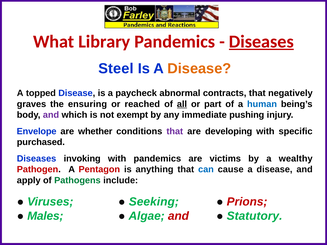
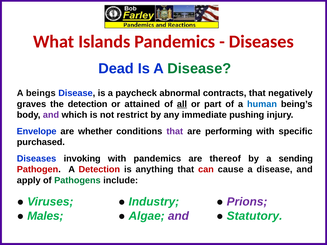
Library: Library -> Islands (104, 42)
Diseases underline: present -> none (261, 42)
Steel: Steel -> Dead (116, 69)
Disease colour: orange -> green (199, 69)
topped: topped -> beings (41, 93)
the ensuring: ensuring -> detection (88, 104)
reached: reached -> attained (142, 104)
exempt: exempt -> restrict (132, 115)
developing: developing -> performing (229, 131)
victims: victims -> thereof (225, 159)
wealthy: wealthy -> sending (296, 159)
A Pentagon: Pentagon -> Detection (99, 170)
can colour: blue -> red (206, 170)
Seeking: Seeking -> Industry (154, 202)
Prions colour: red -> purple (247, 202)
and colour: red -> purple (178, 216)
